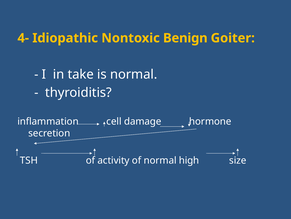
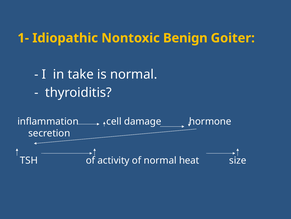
4-: 4- -> 1- (23, 38)
high: high -> heat (189, 160)
